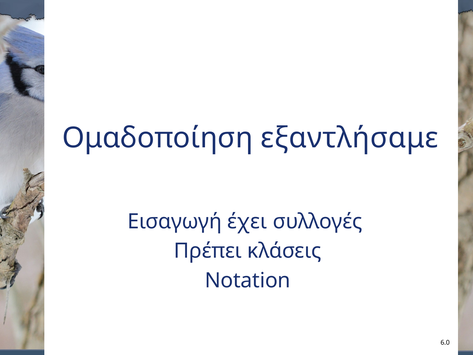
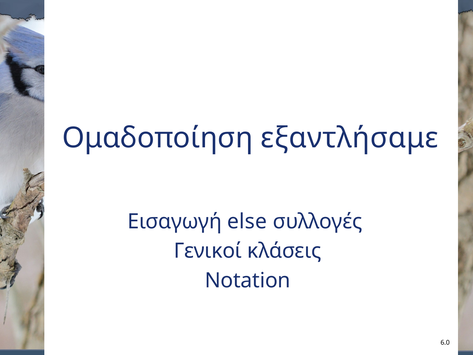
έχει: έχει -> else (247, 221)
Πρέπει: Πρέπει -> Γενικοί (208, 251)
